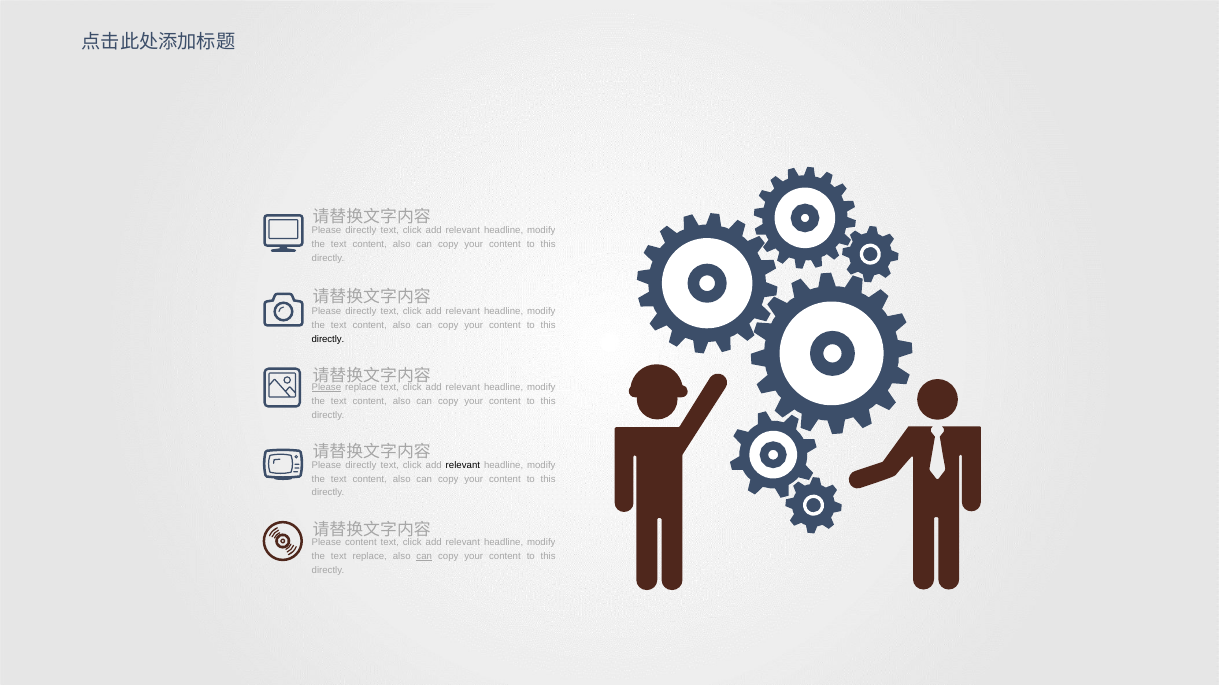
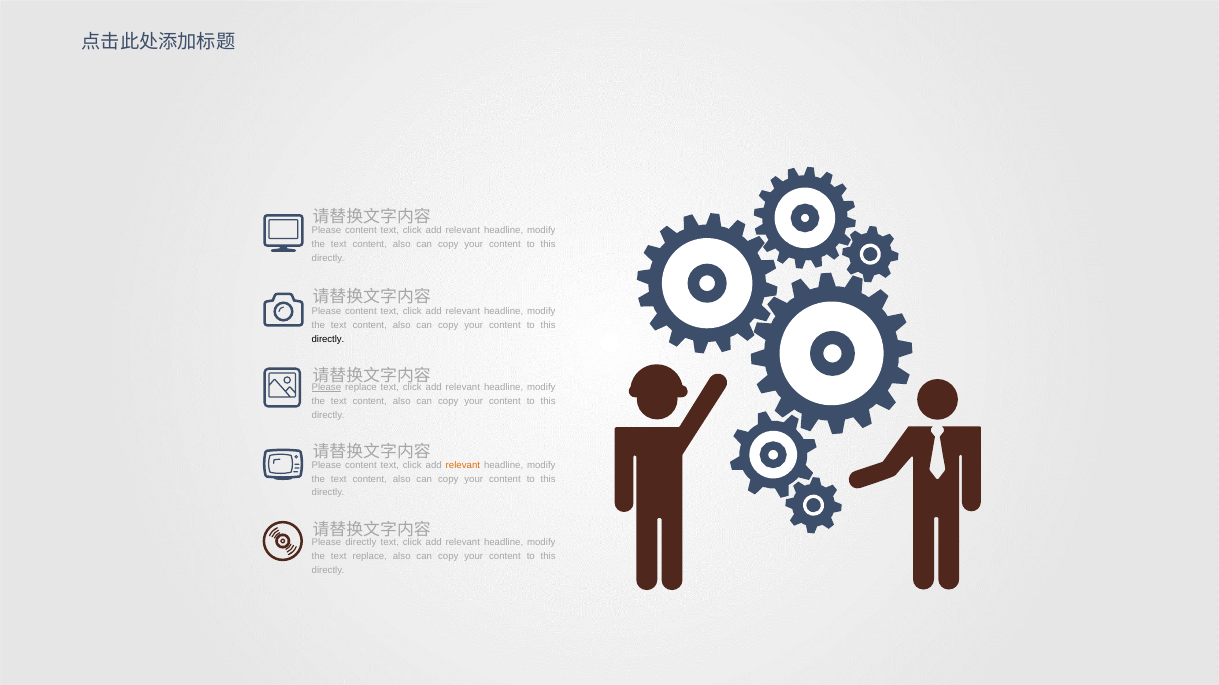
directly: directly -> content (361, 231)
directly: directly -> content (361, 312)
directly: directly -> content (361, 466)
relevant colour: black -> orange (463, 466)
Please content: content -> directly (361, 543)
can underline: present -> none (424, 557)
